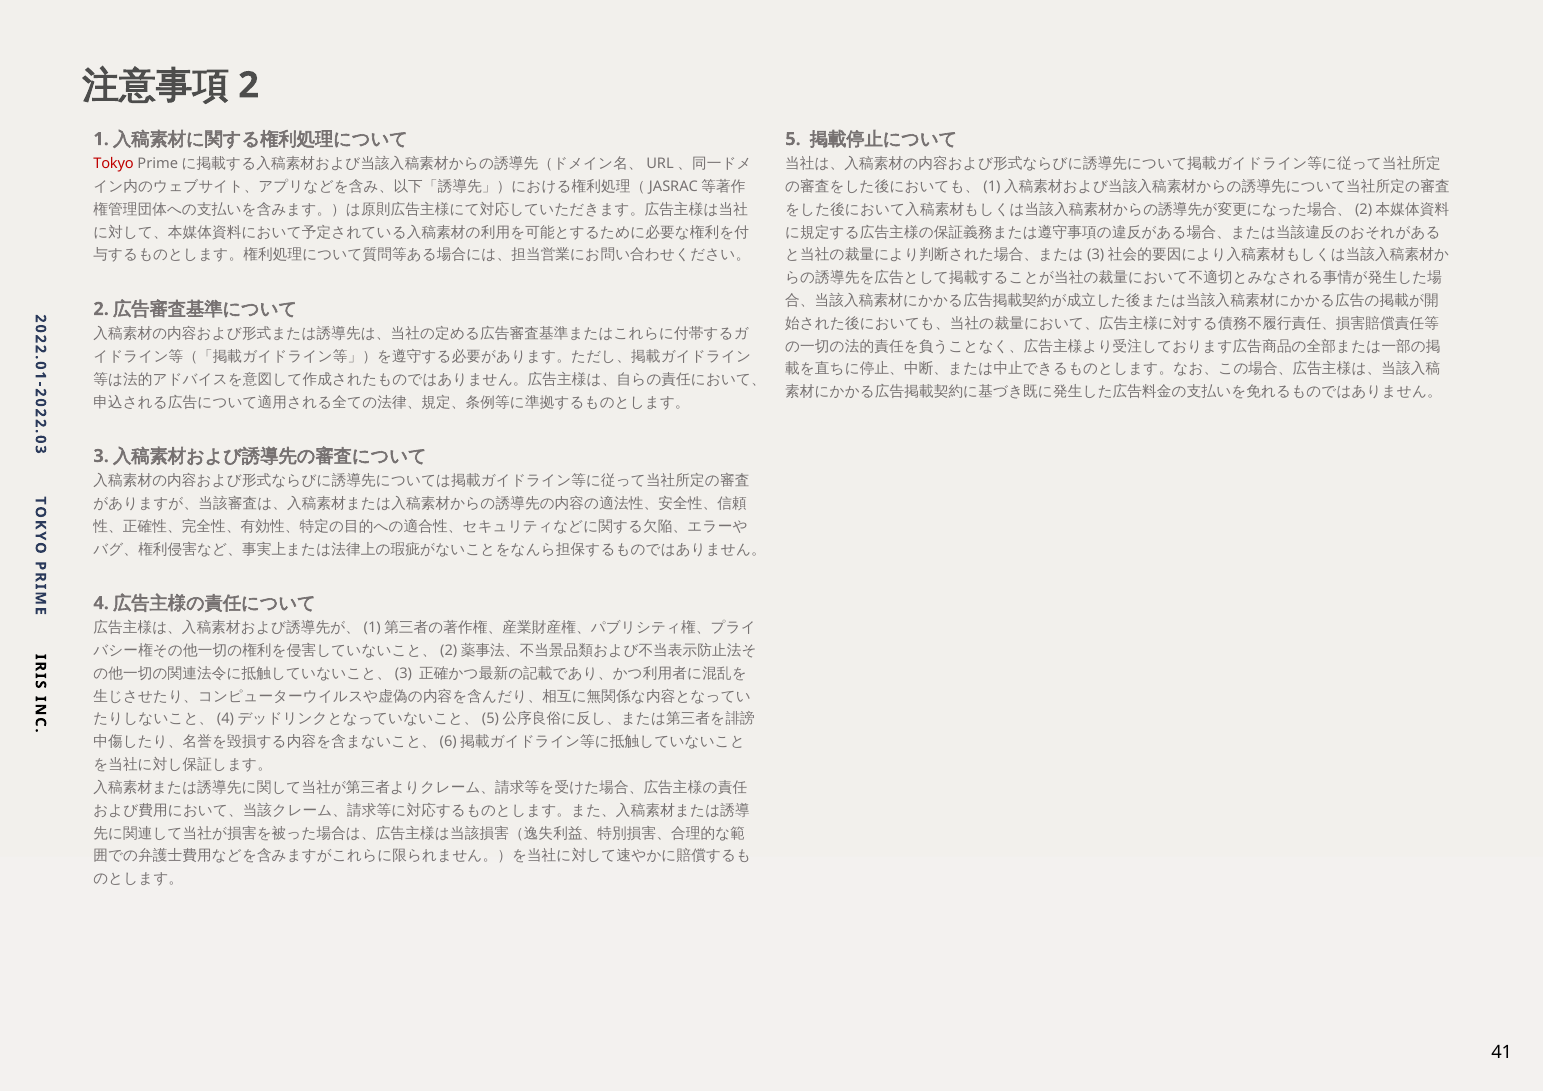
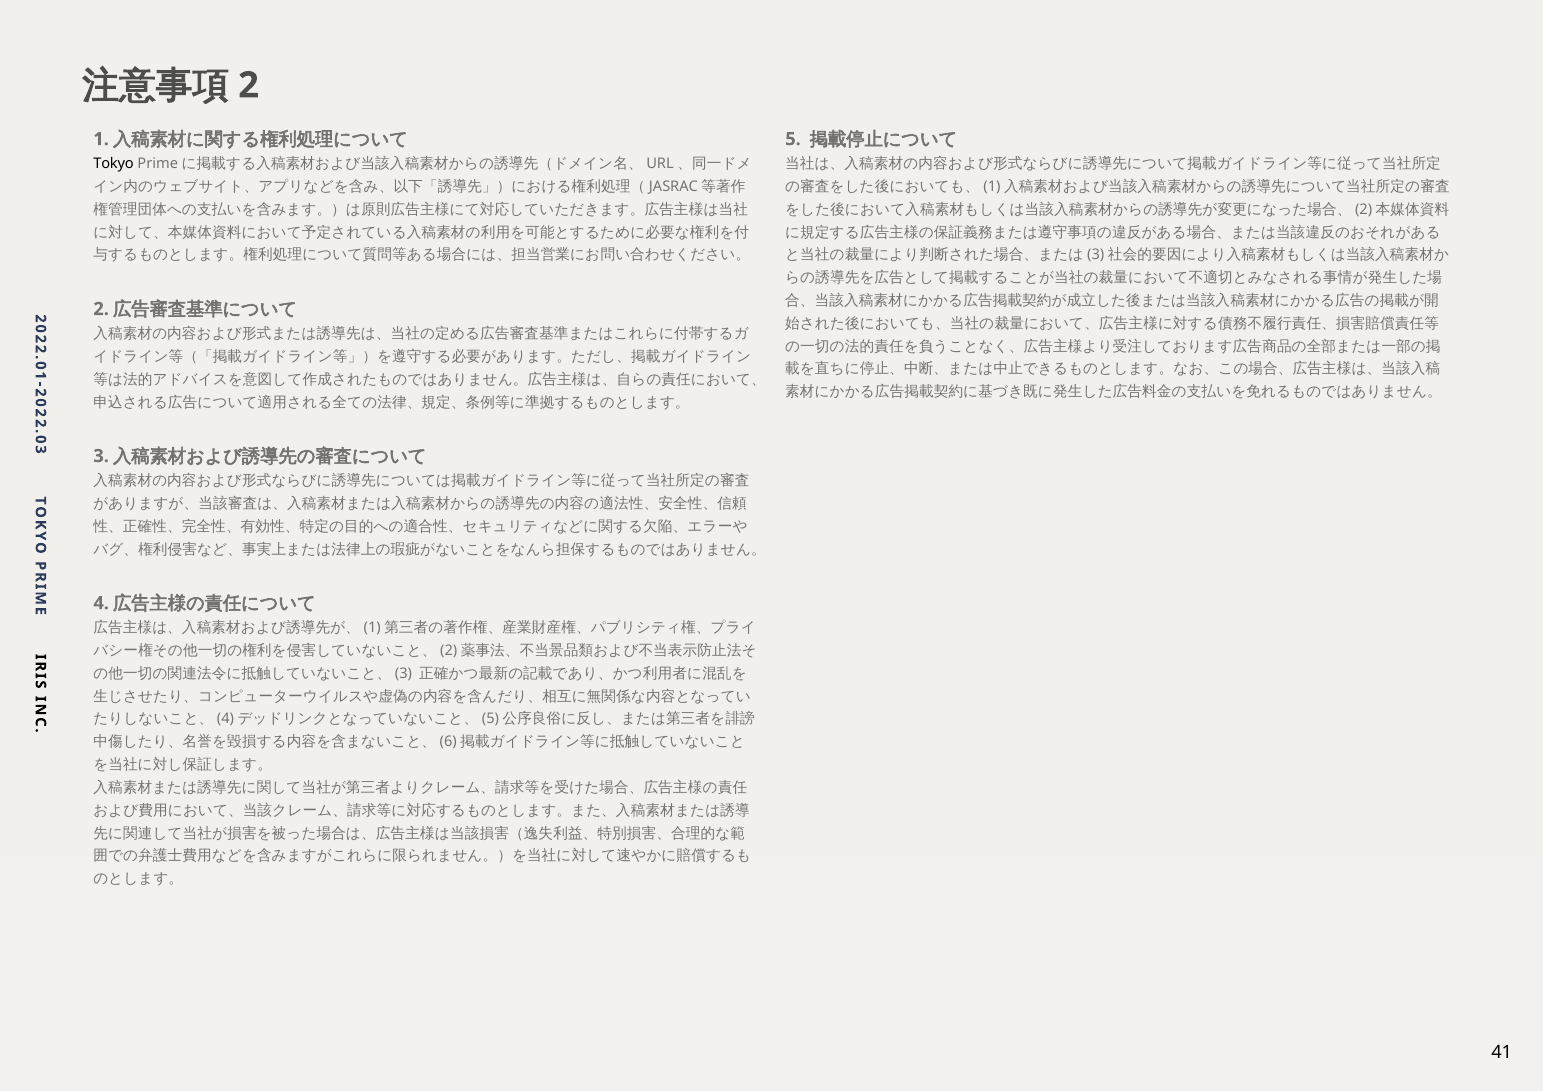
Tokyo colour: red -> black (114, 164)
